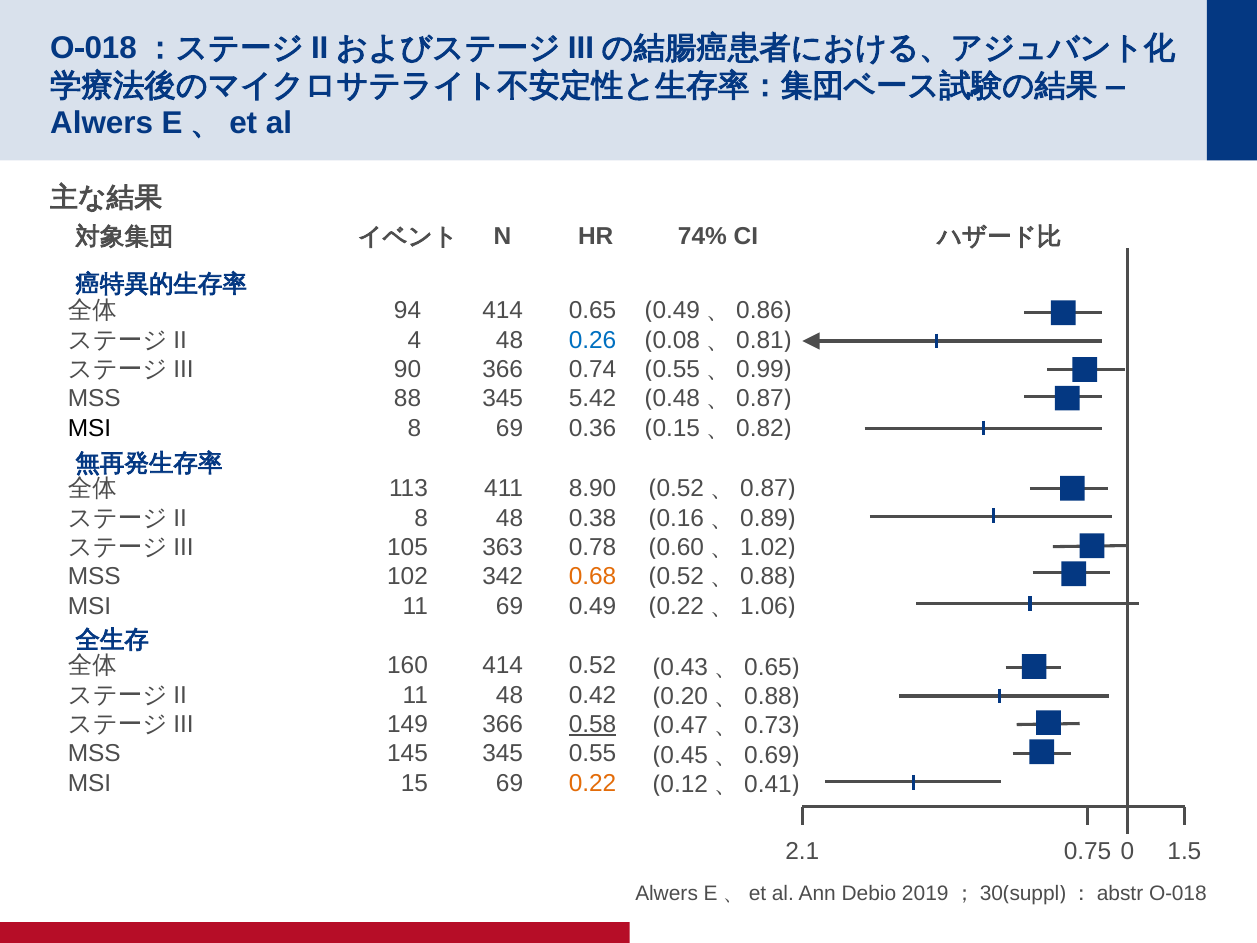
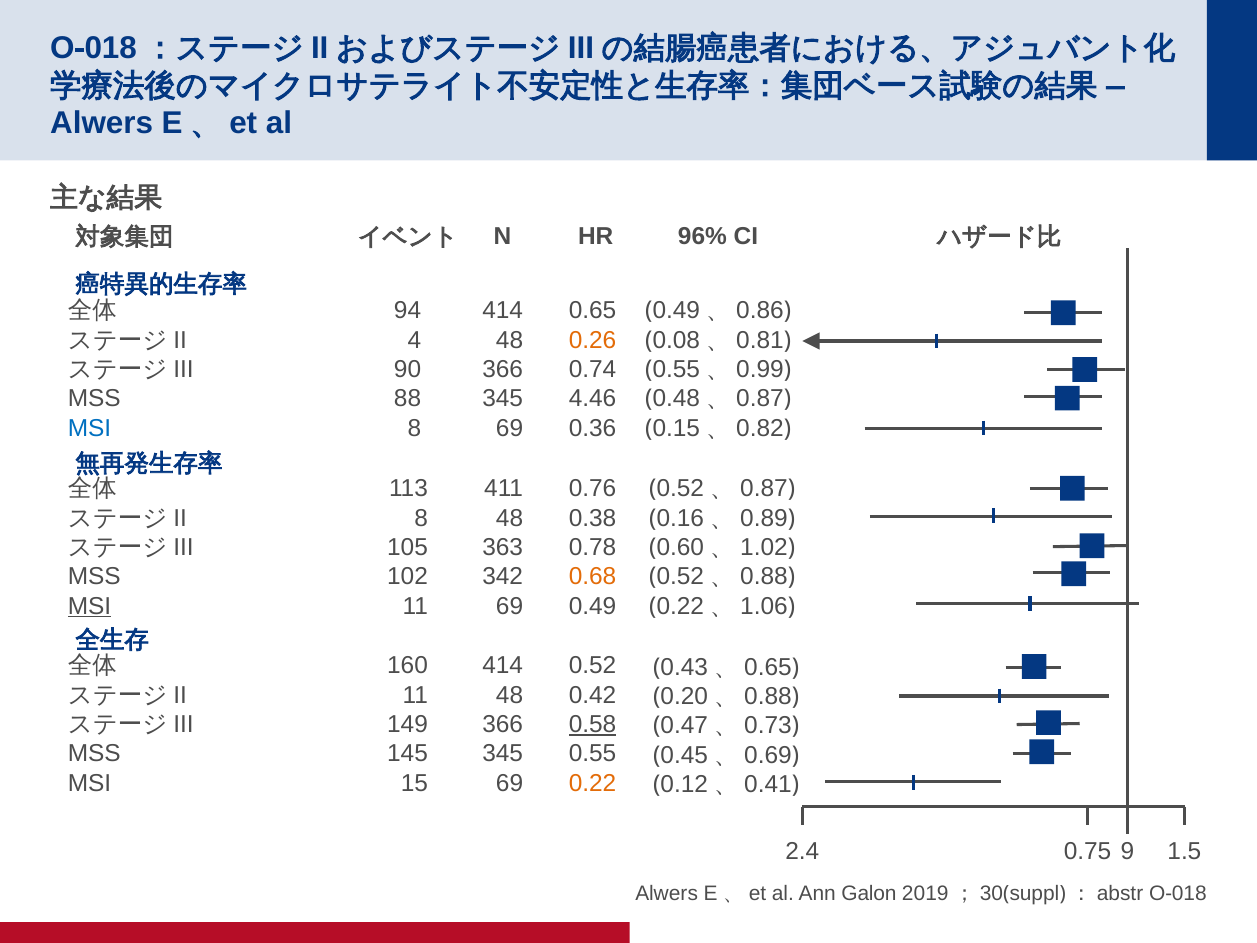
74%: 74% -> 96% (702, 236)
0.26 colour: blue -> orange (593, 340)
5.42: 5.42 -> 4.46 (593, 399)
MSI colour: black -> blue (90, 428)
8.90: 8.90 -> 0.76 (593, 489)
MSI underline: none -> present (90, 606)
2.1: 2.1 -> 2.4 (802, 851)
0: 0 -> 9 (1127, 851)
Debio: Debio -> Galon (869, 894)
